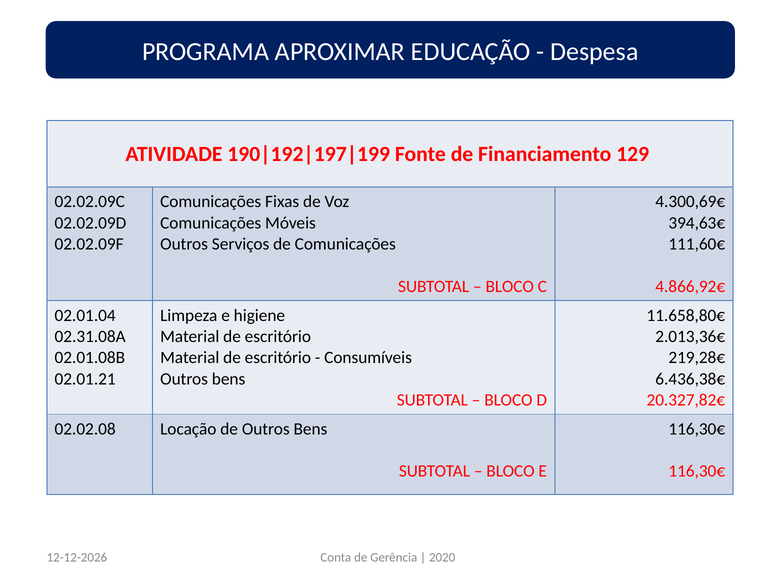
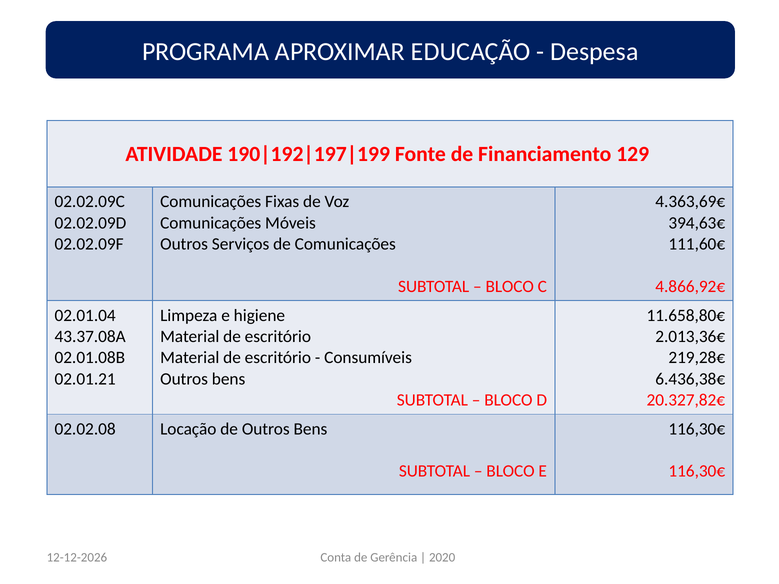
4.300,69€: 4.300,69€ -> 4.363,69€ (690, 202)
02.31.08A: 02.31.08A -> 43.37.08A (90, 337)
